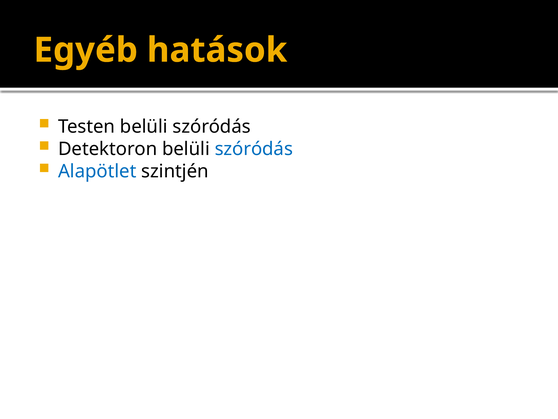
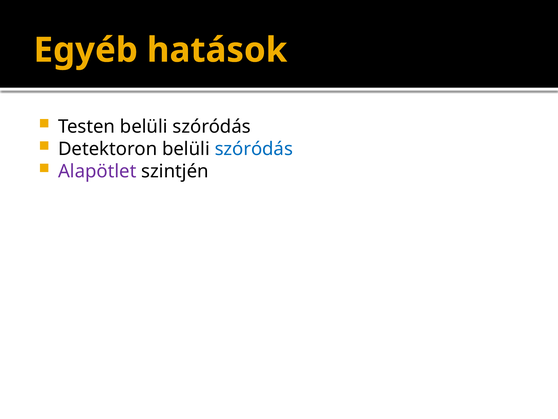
Alapötlet colour: blue -> purple (97, 171)
